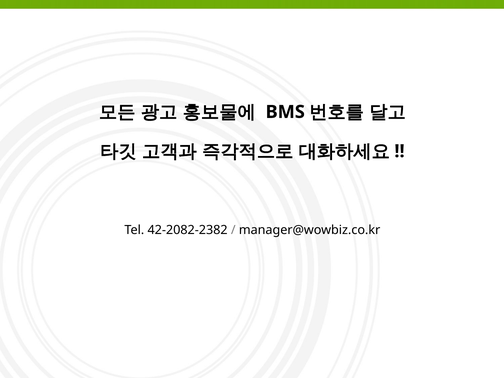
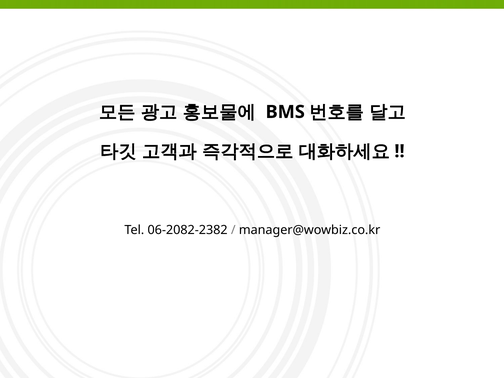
42-2082-2382: 42-2082-2382 -> 06-2082-2382 (188, 230)
